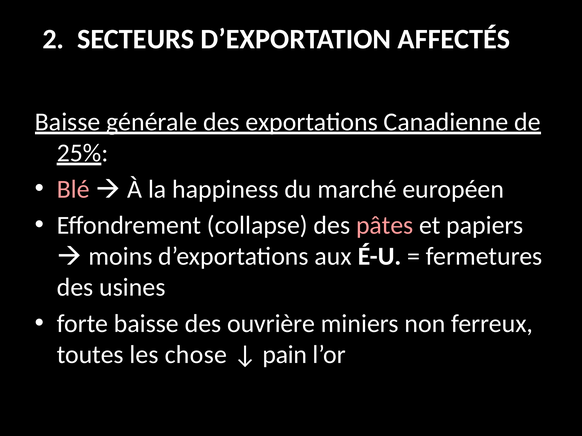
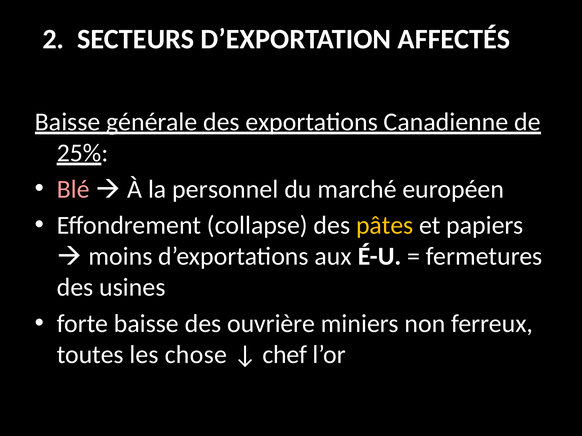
happiness: happiness -> personnel (225, 189)
pâtes colour: pink -> yellow (385, 226)
pain: pain -> chef (285, 355)
